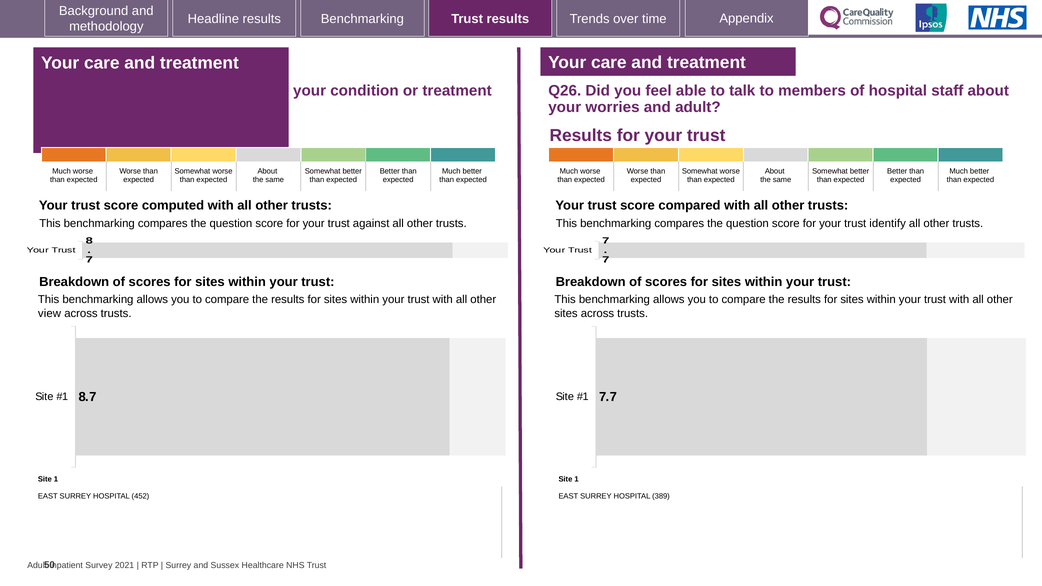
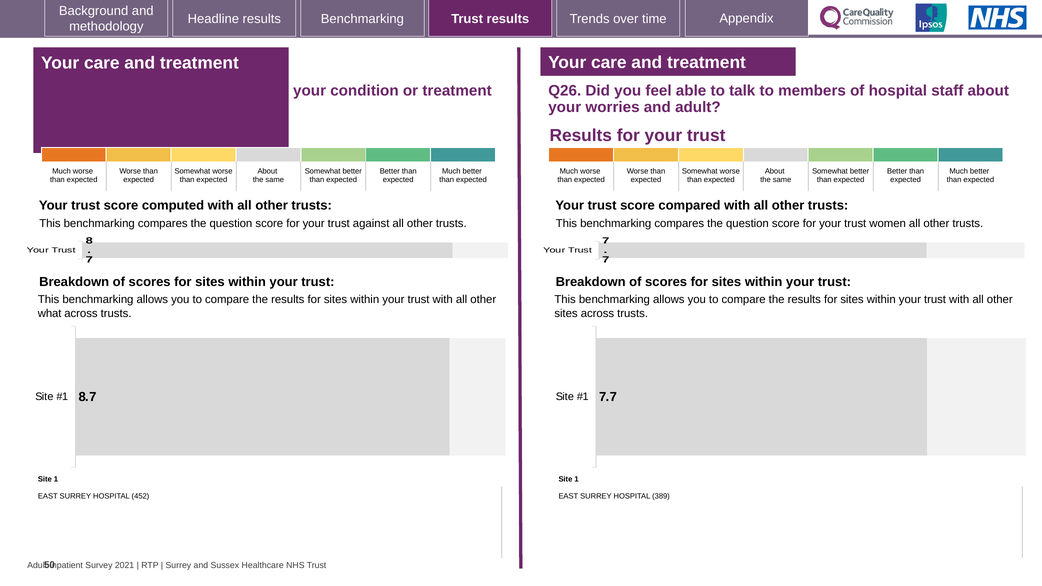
identify: identify -> women (888, 224)
view: view -> what (50, 313)
